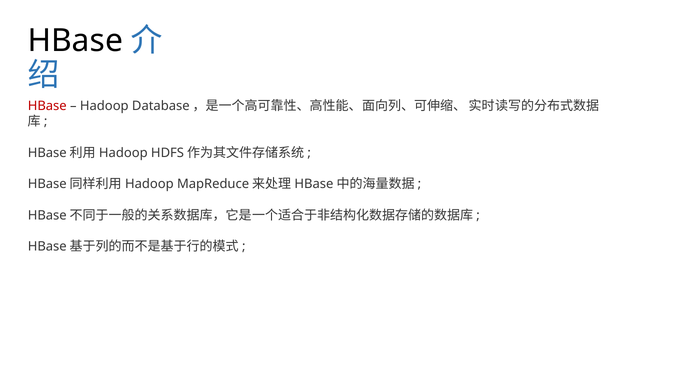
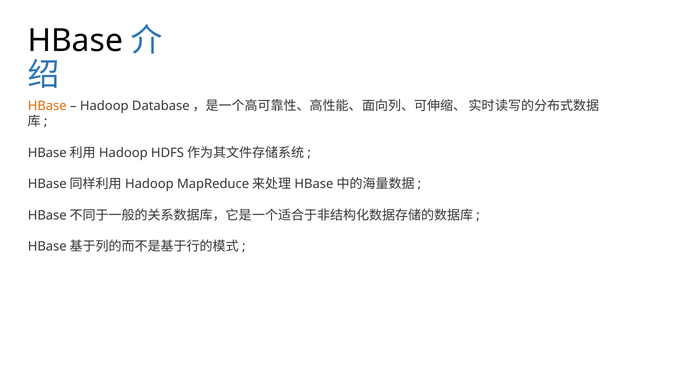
HBase colour: red -> orange (47, 106)
